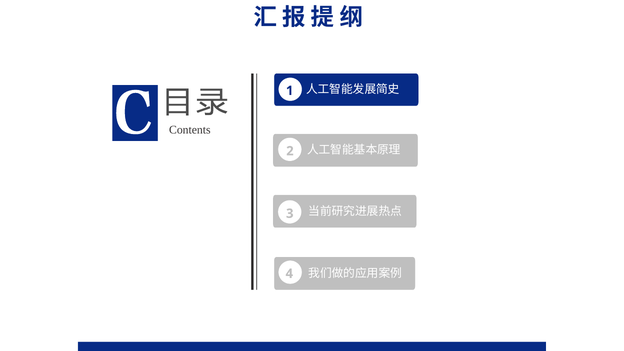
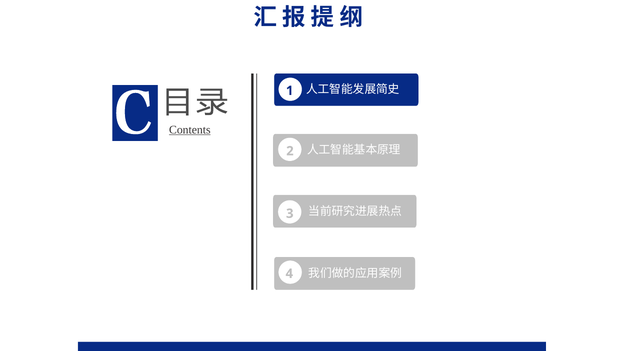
Contents underline: none -> present (190, 130)
